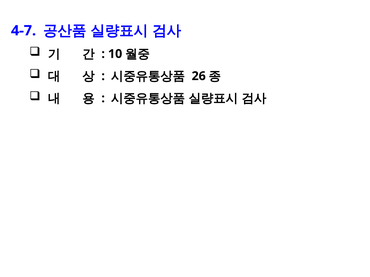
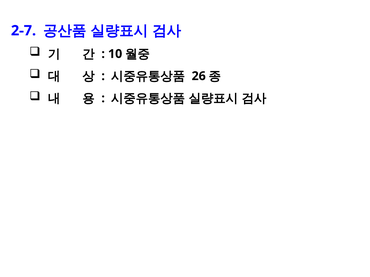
4-7: 4-7 -> 2-7 (24, 31)
